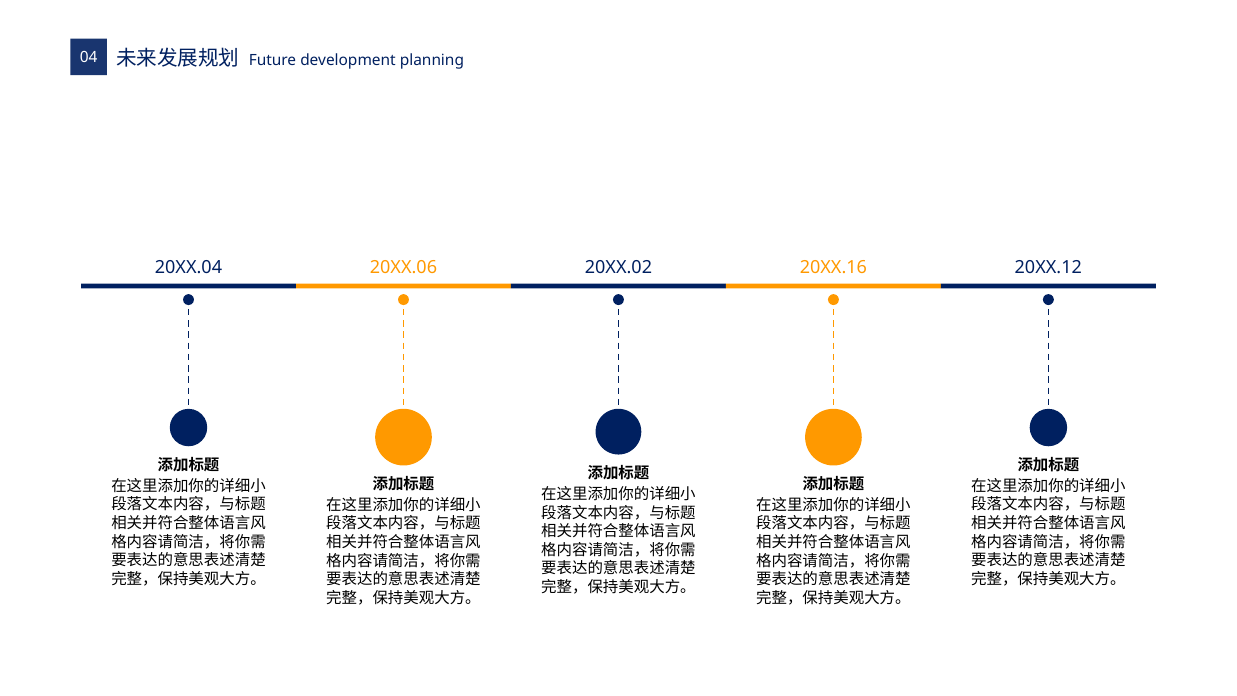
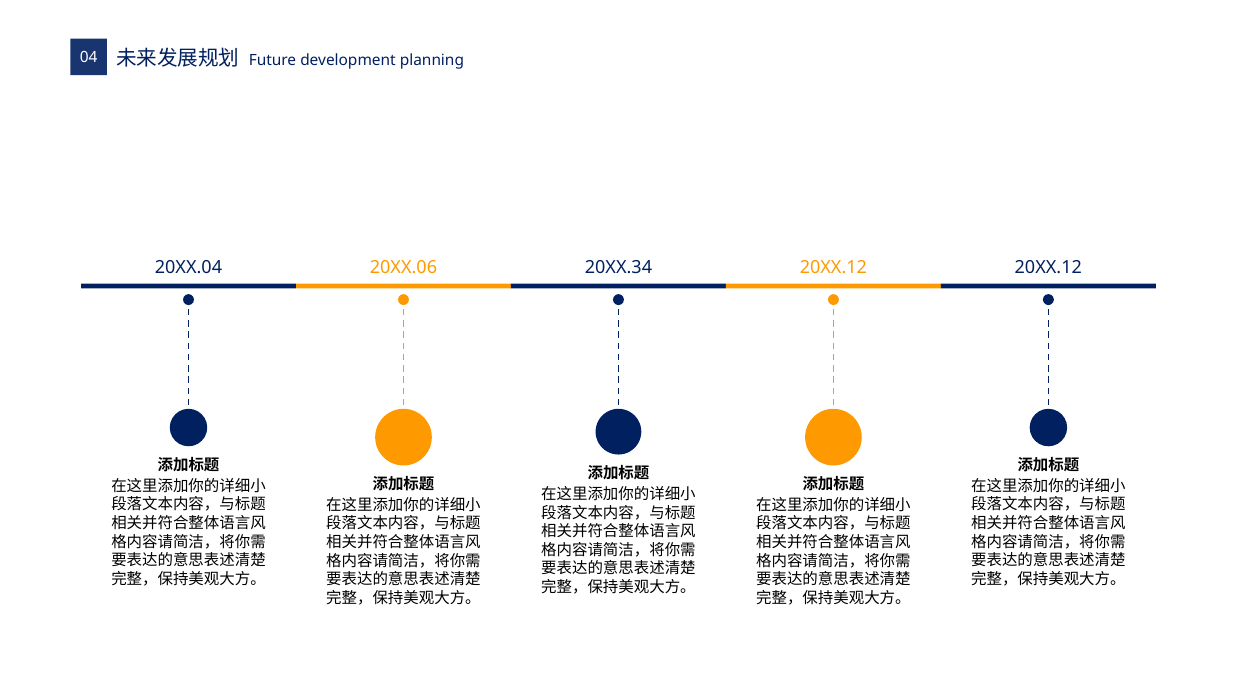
20XX.02: 20XX.02 -> 20XX.34 (618, 268)
20XX.06 20XX.16: 20XX.16 -> 20XX.12 (833, 268)
